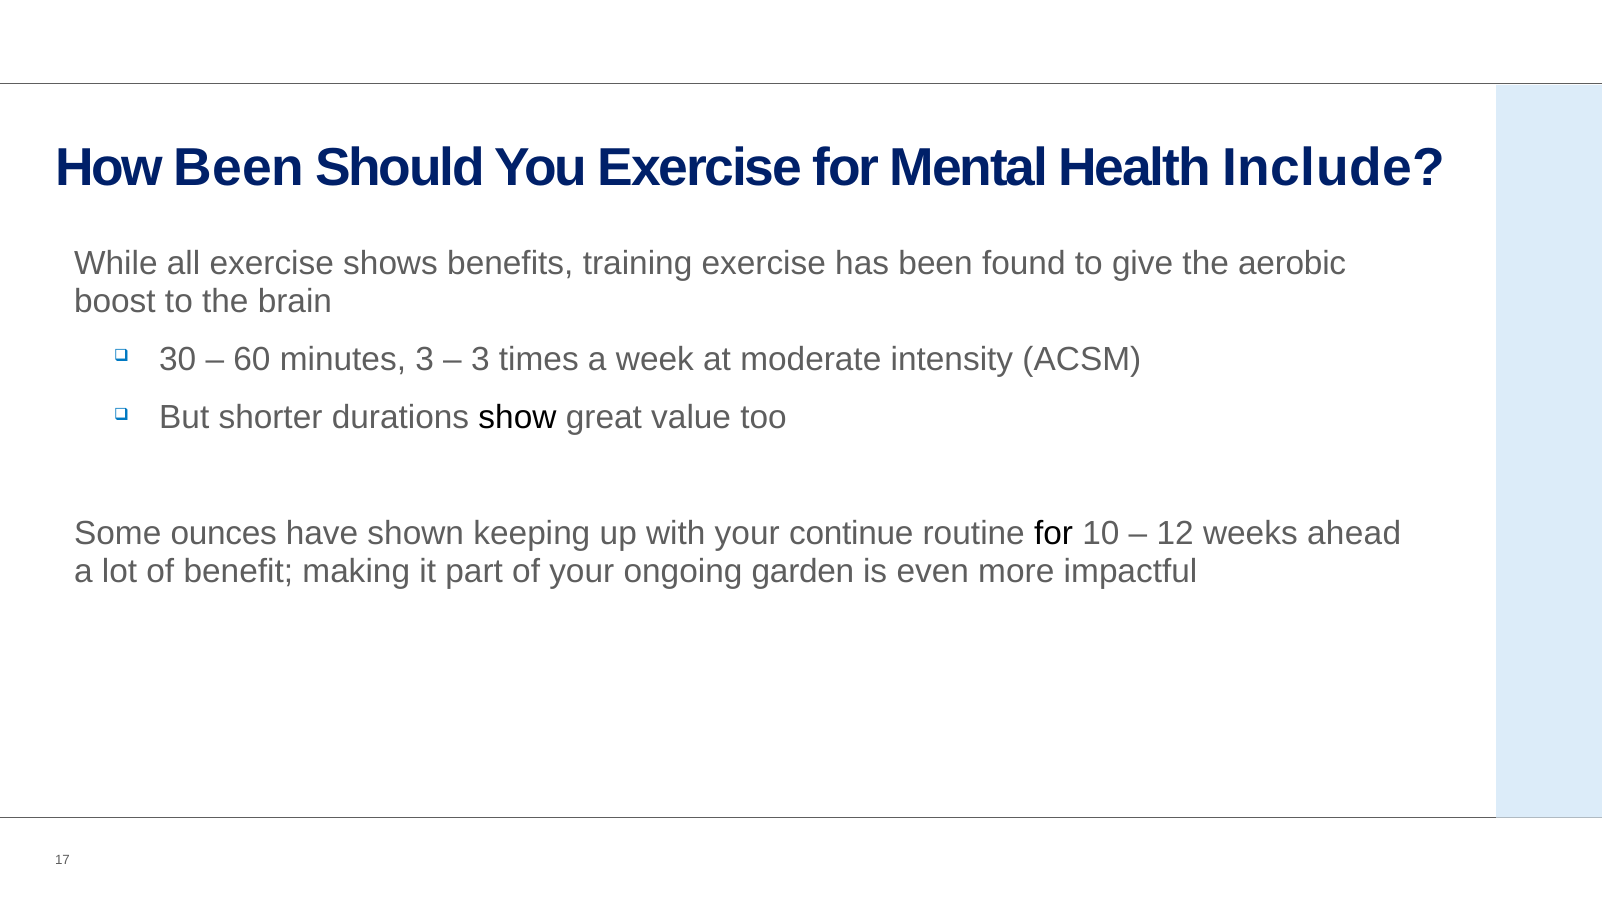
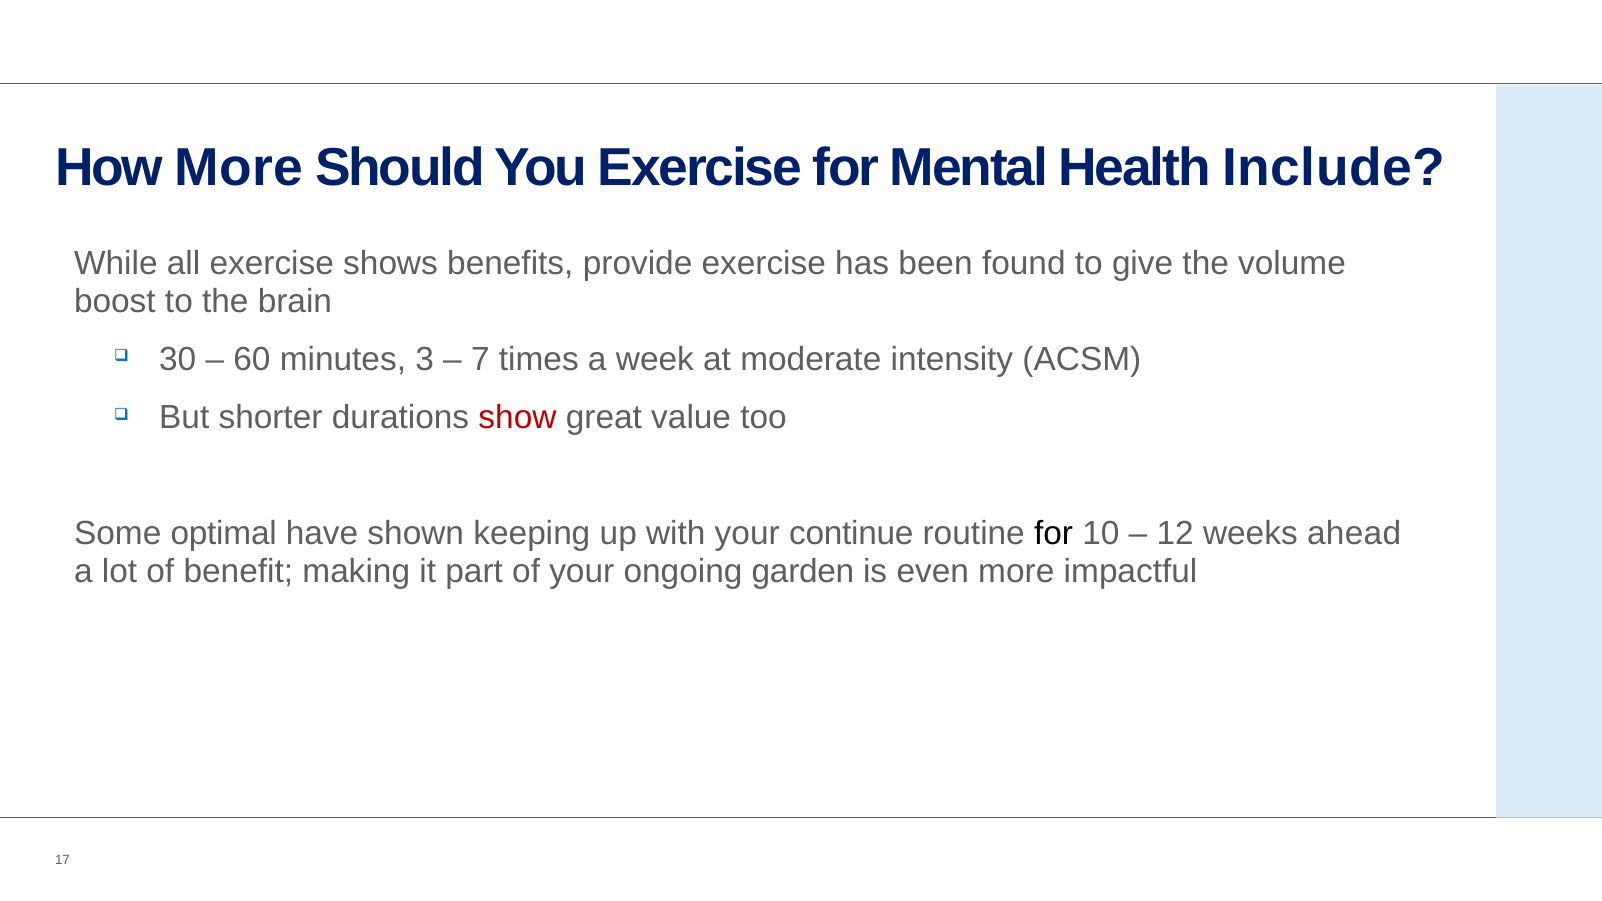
How Been: Been -> More (239, 168)
training: training -> provide (638, 263)
aerobic: aerobic -> volume (1292, 263)
3: 3 -> 7 (480, 359)
show colour: black -> red (517, 418)
ounces: ounces -> optimal (224, 534)
